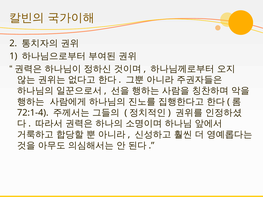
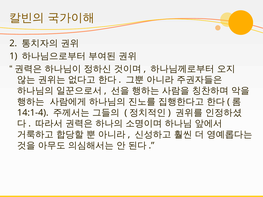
72:1-4: 72:1-4 -> 14:1-4 (33, 113)
